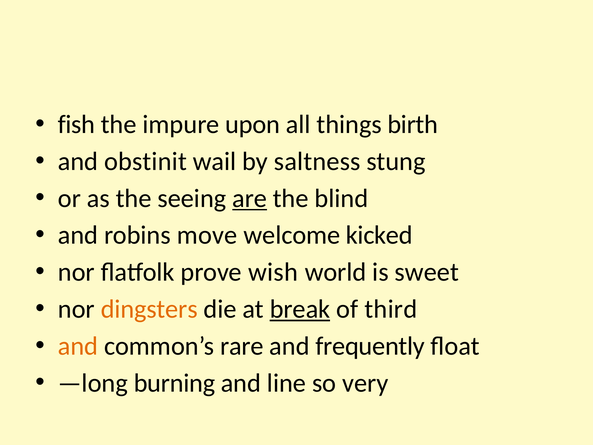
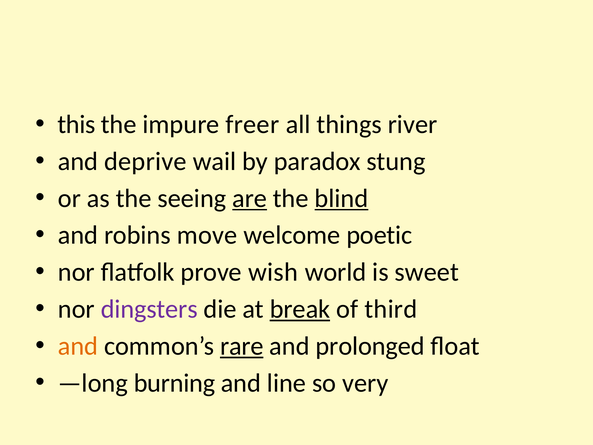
fish: fish -> this (76, 124)
upon: upon -> freer (252, 124)
birth: birth -> river (413, 124)
obstinit: obstinit -> deprive (145, 161)
saltness: saltness -> paradox (317, 161)
blind underline: none -> present (341, 198)
kicked: kicked -> poetic (379, 235)
dingsters colour: orange -> purple (149, 309)
rare underline: none -> present (242, 346)
frequently: frequently -> prolonged (370, 346)
